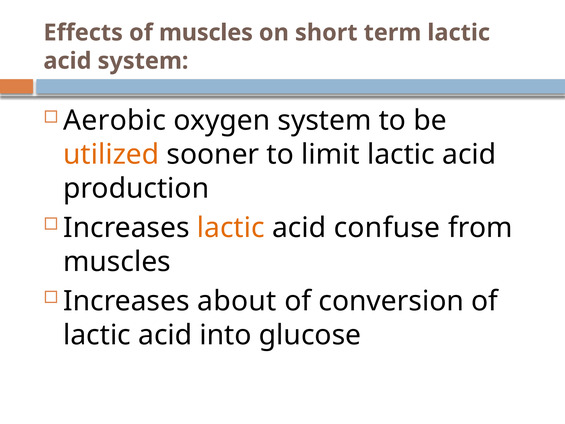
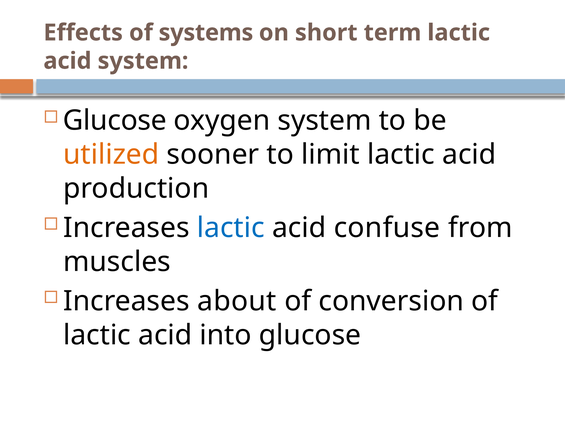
of muscles: muscles -> systems (206, 33)
Aerobic: Aerobic -> Glucose (115, 121)
lactic colour: orange -> blue (231, 228)
